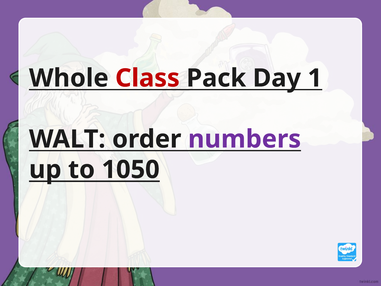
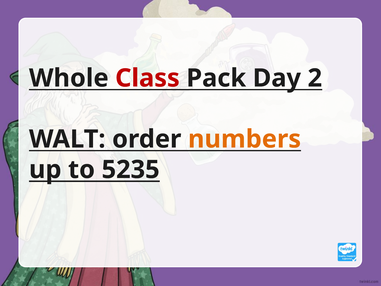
1: 1 -> 2 (315, 78)
numbers colour: purple -> orange (245, 139)
1050: 1050 -> 5235 (131, 170)
